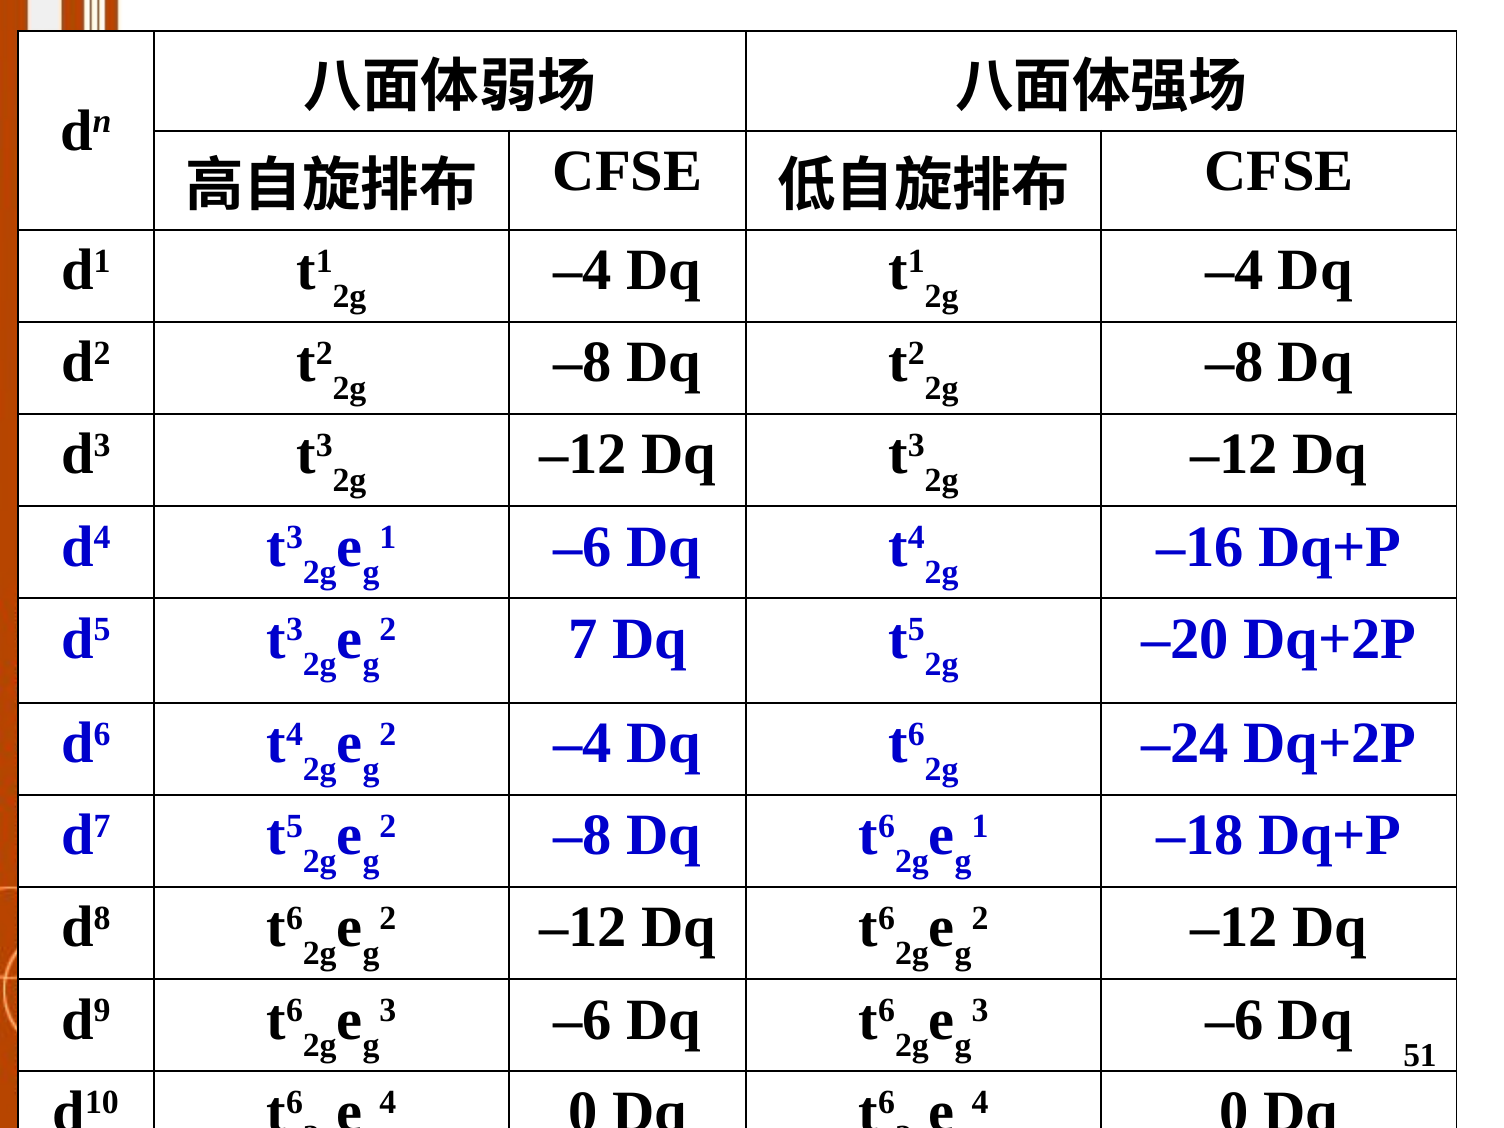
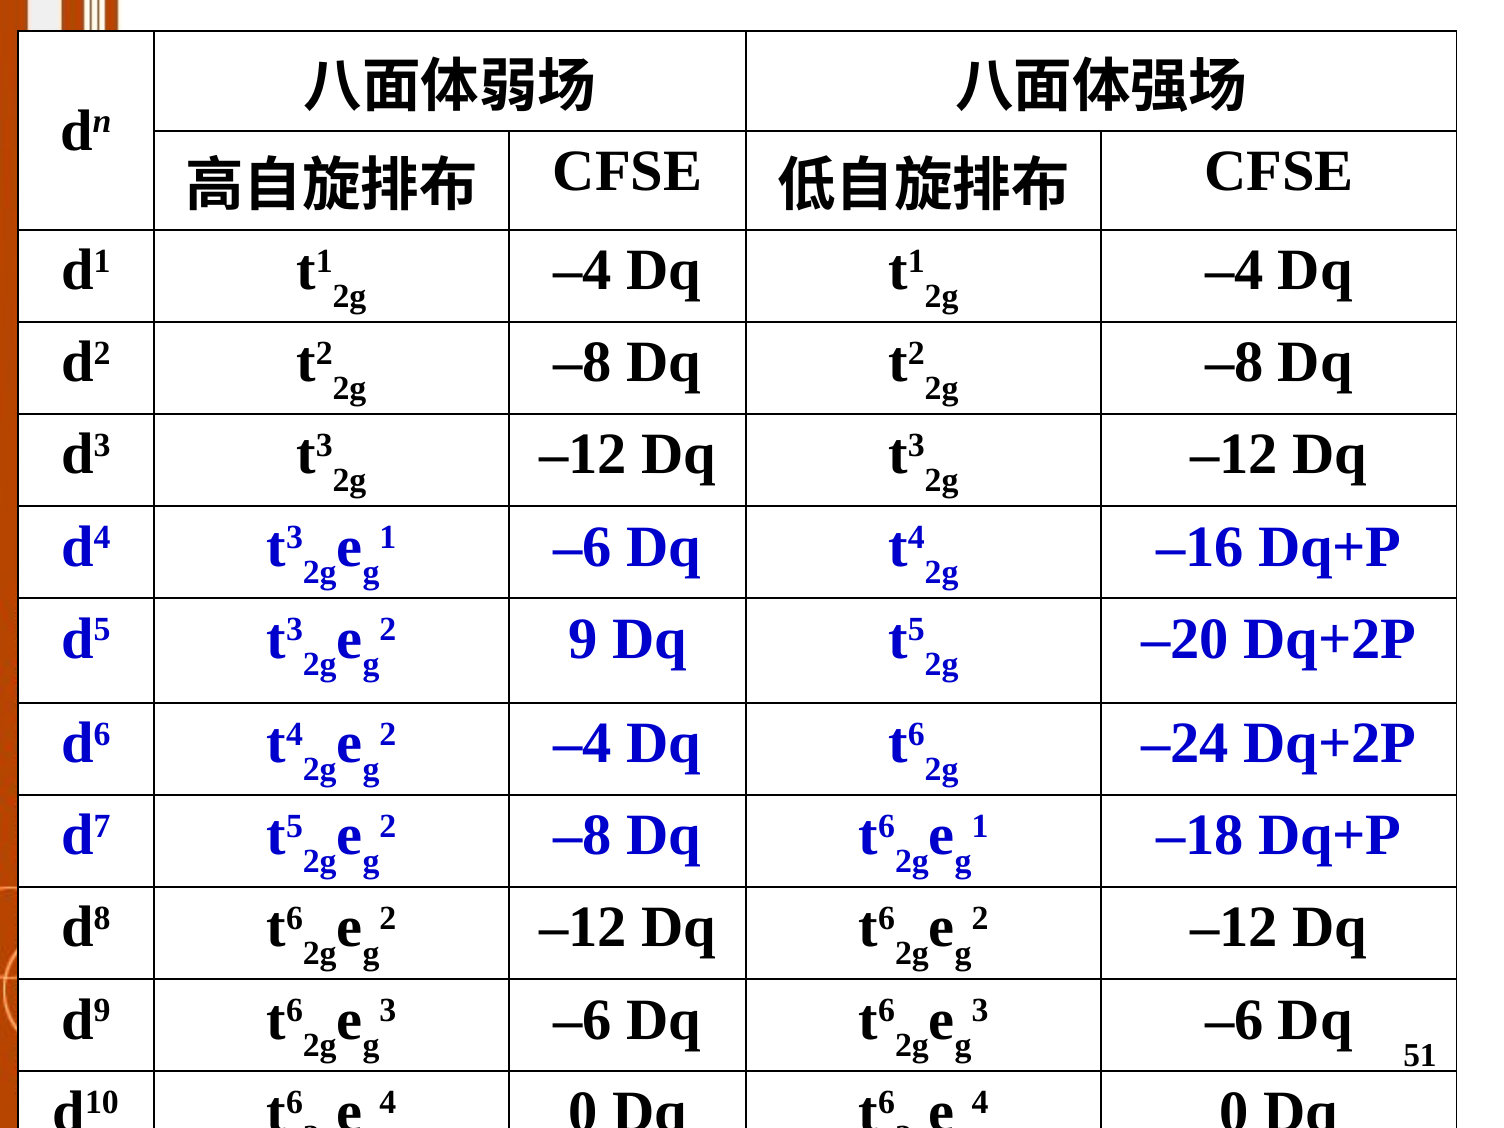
7: 7 -> 9 (583, 639)
